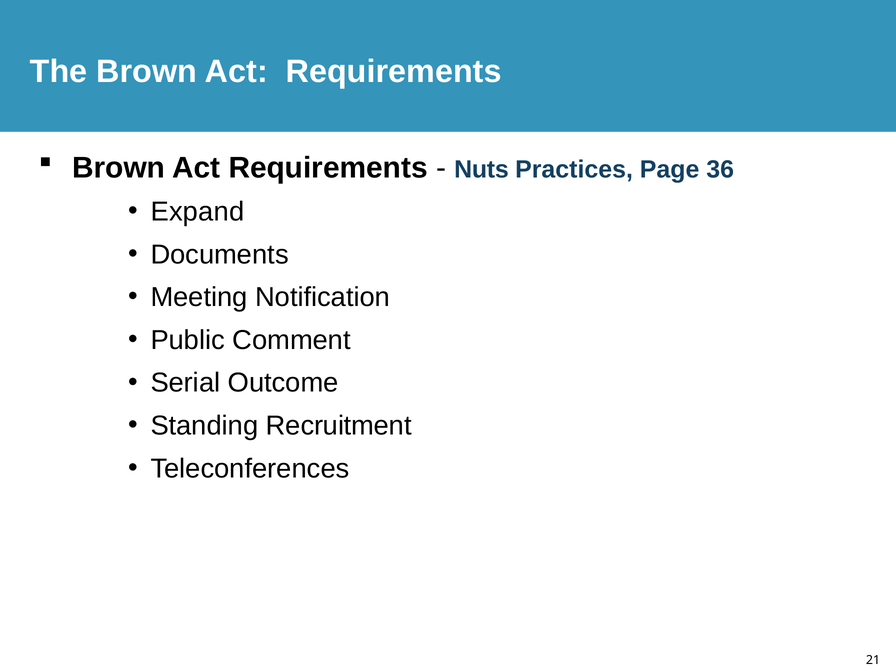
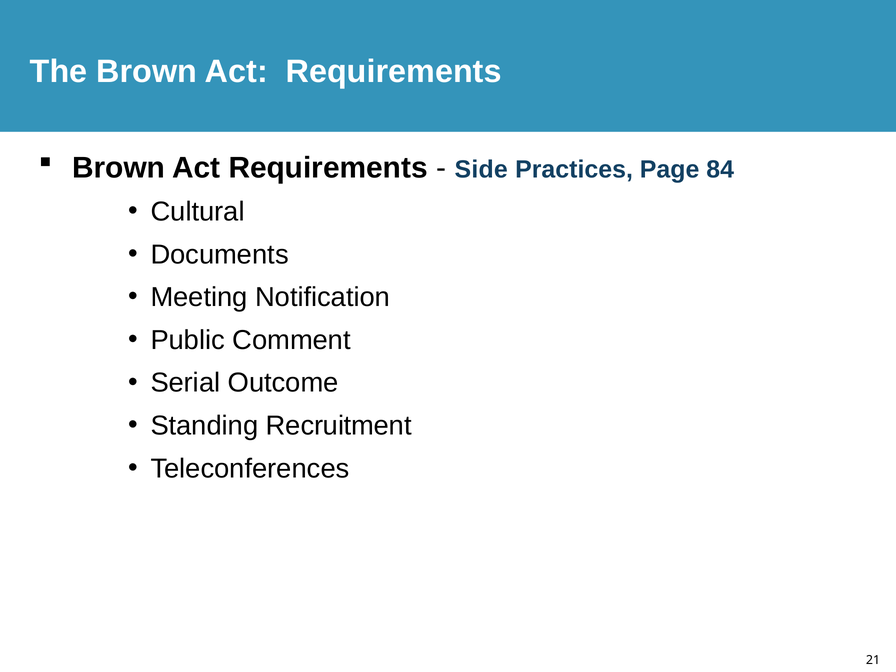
Nuts: Nuts -> Side (481, 169)
36: 36 -> 84 (720, 169)
Expand: Expand -> Cultural (198, 212)
